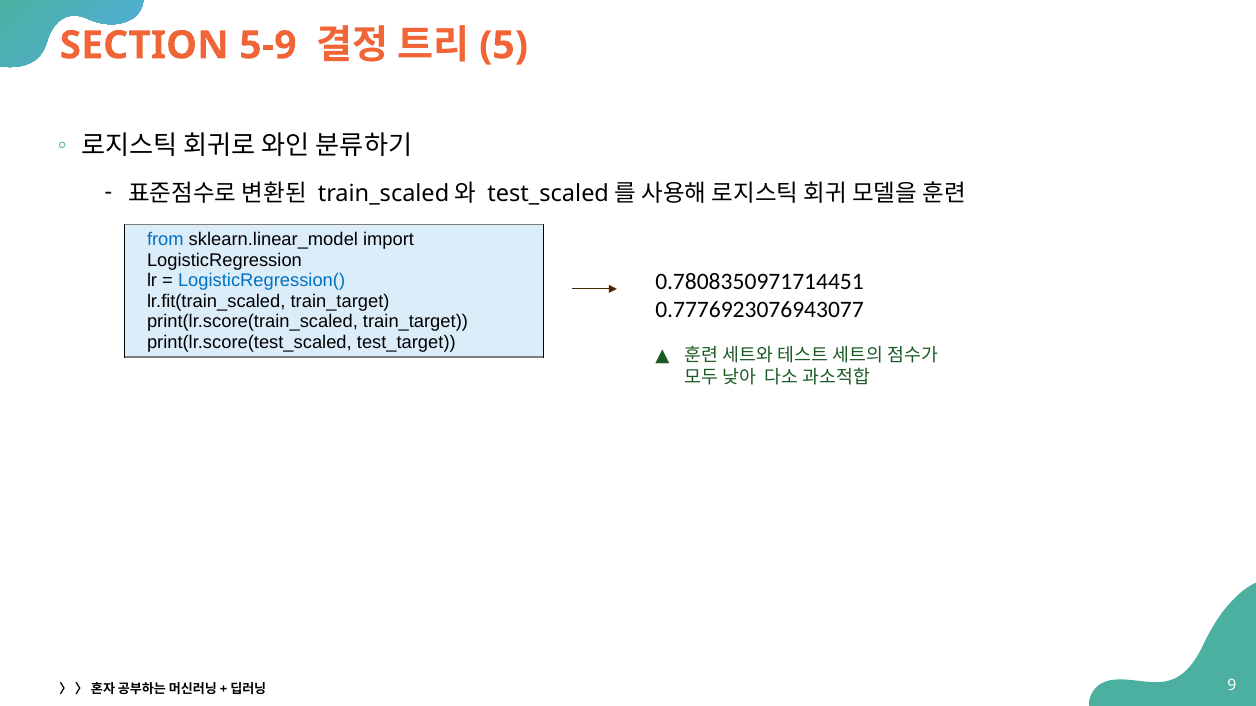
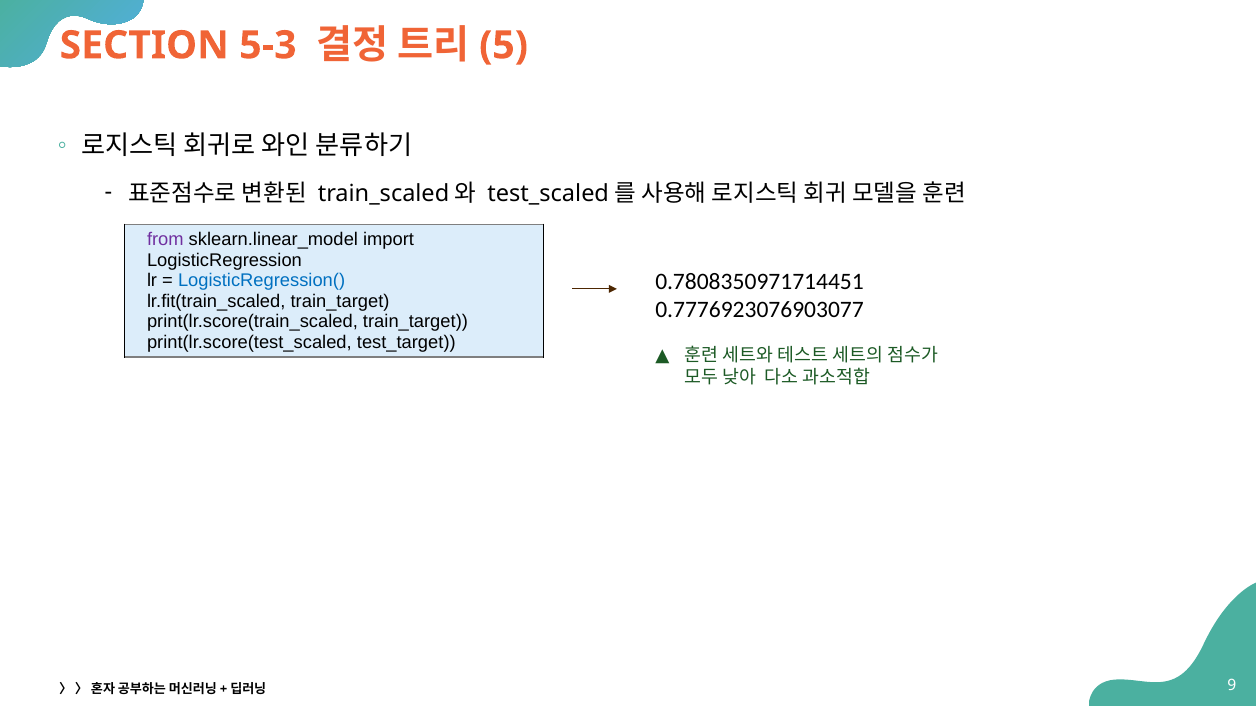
5-9: 5-9 -> 5-3 (268, 45)
from colour: blue -> purple (165, 240)
0.7776923076943077: 0.7776923076943077 -> 0.7776923076903077 (760, 310)
